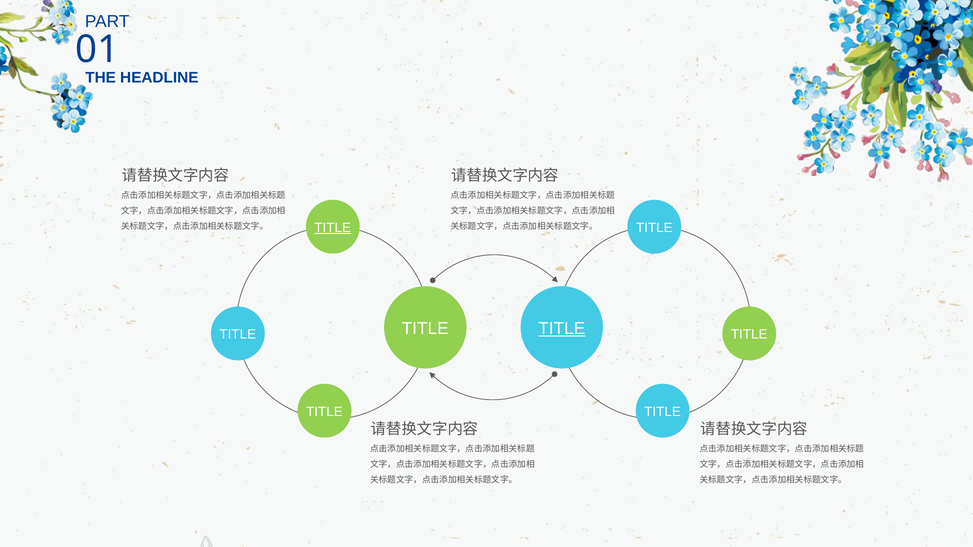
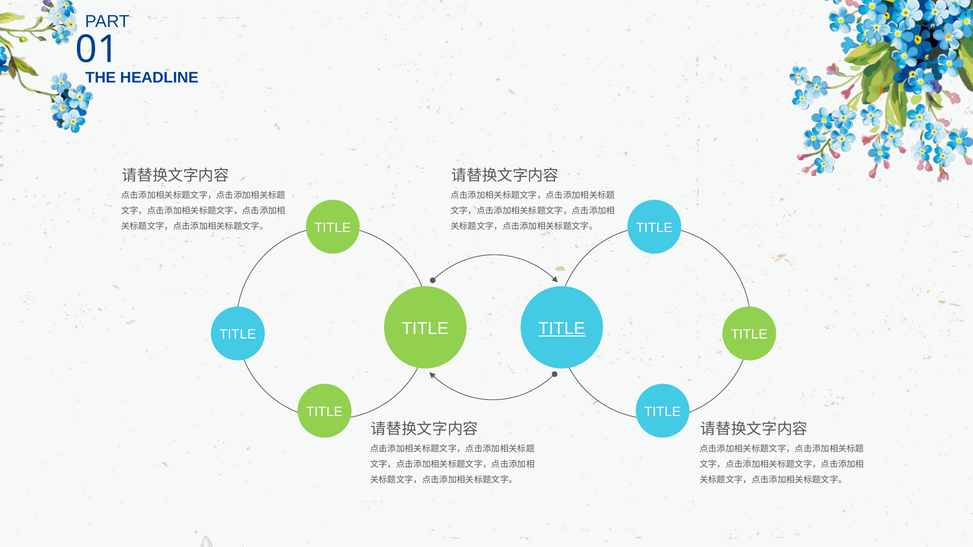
TITLE underline: present -> none (333, 228)
